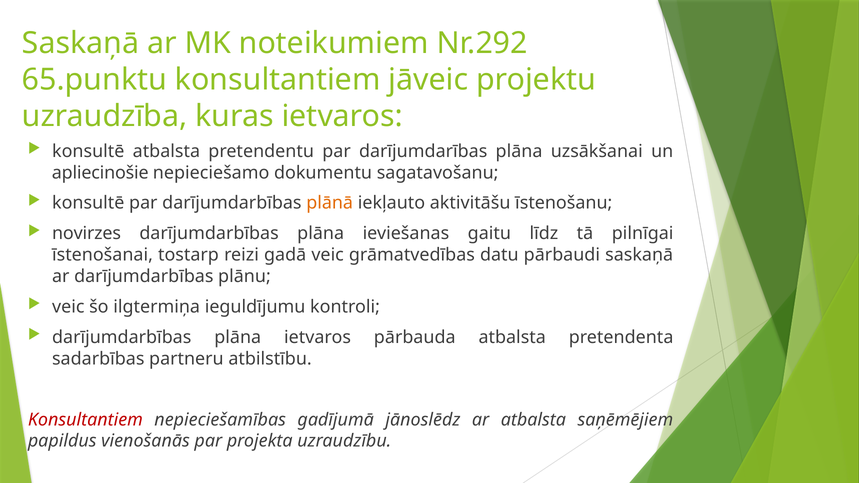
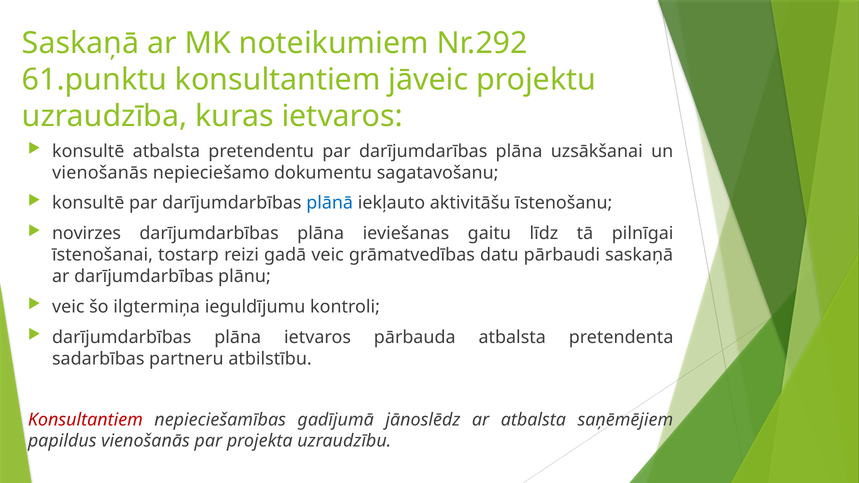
65.punktu: 65.punktu -> 61.punktu (94, 80)
apliecinošie: apliecinošie -> vienošanās (100, 173)
plānā colour: orange -> blue (330, 203)
